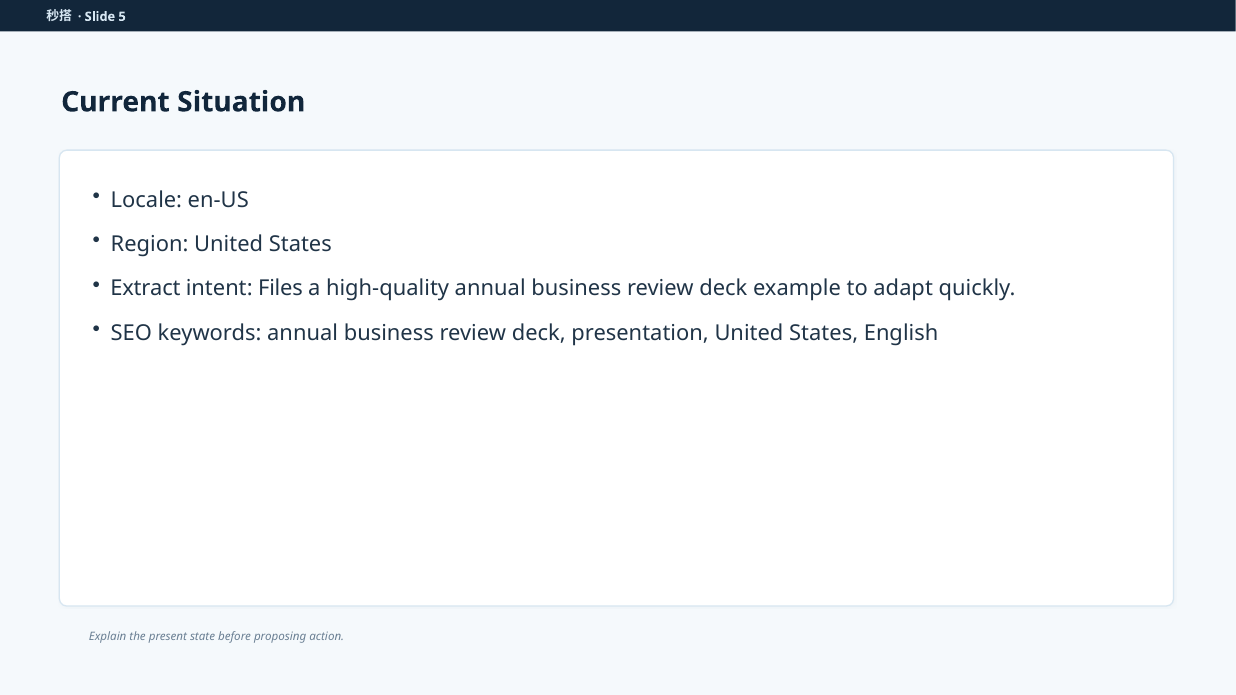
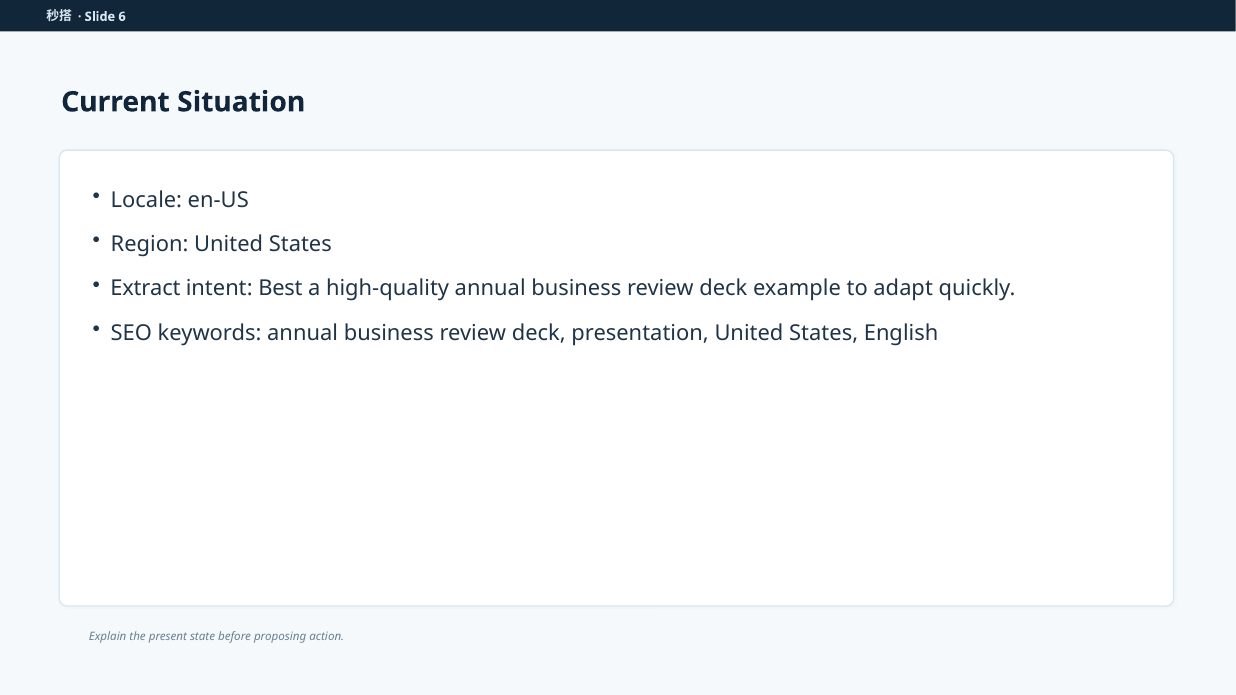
5: 5 -> 6 (122, 17)
Files: Files -> Best (280, 289)
